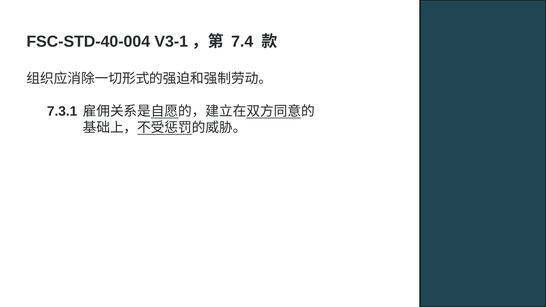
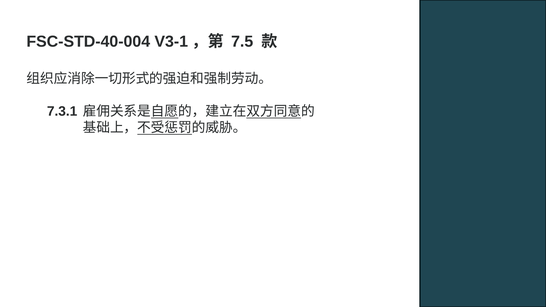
7.4: 7.4 -> 7.5 (242, 41)
